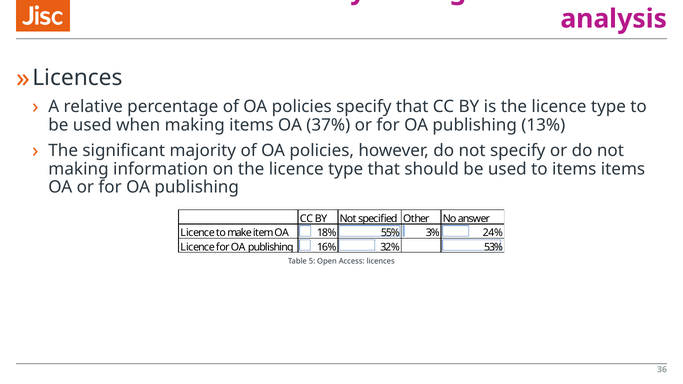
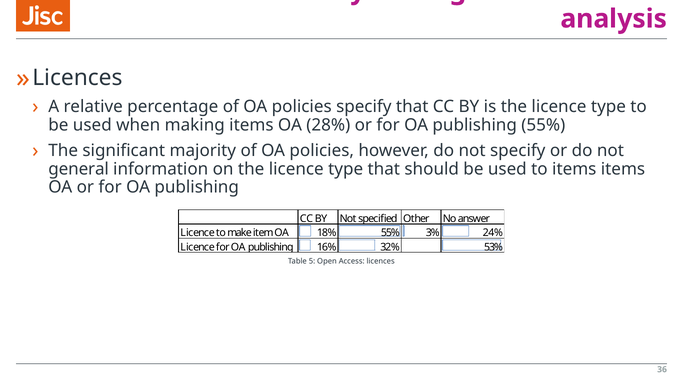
37%: 37% -> 28% (328, 125)
publishing 13%: 13% -> 55% (543, 125)
making: making -> general (79, 169)
